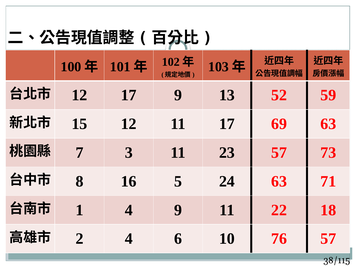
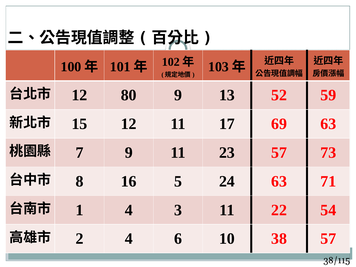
12 17: 17 -> 80 (129, 95)
7 3: 3 -> 9 (129, 153)
4 9: 9 -> 3 (178, 210)
18: 18 -> 54 (328, 210)
76: 76 -> 38 (279, 239)
